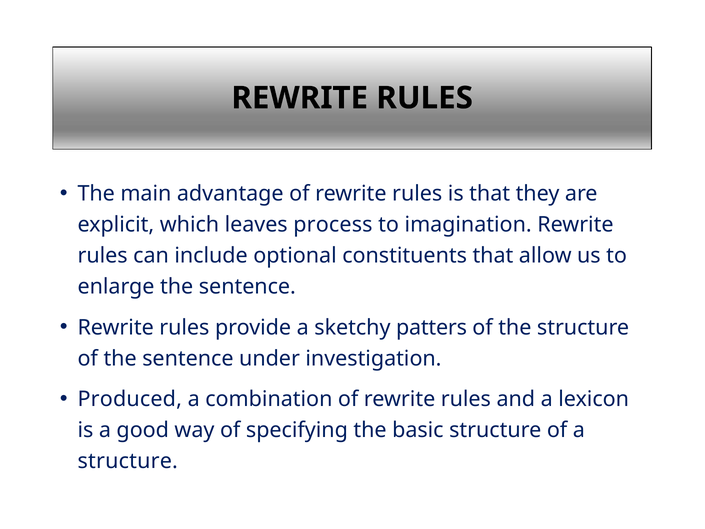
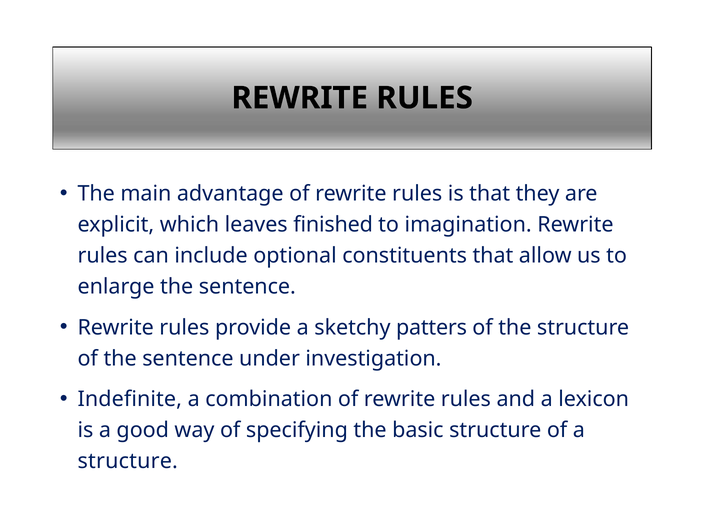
process: process -> finished (333, 224)
Produced: Produced -> Indefinite (130, 399)
